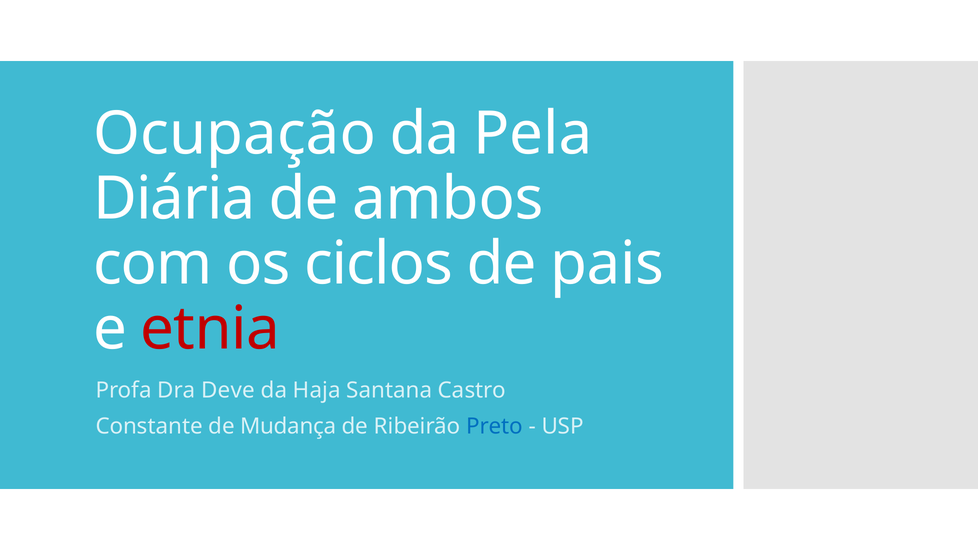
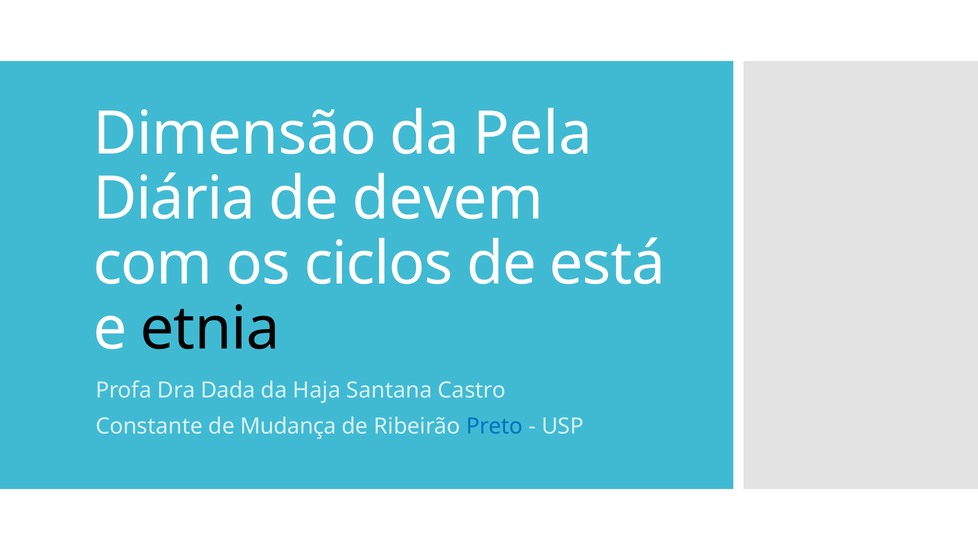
Ocupação: Ocupação -> Dimensão (235, 134)
ambos: ambos -> devem (448, 199)
pais: pais -> está (607, 264)
etnia colour: red -> black (210, 329)
Deve: Deve -> Dada (228, 390)
